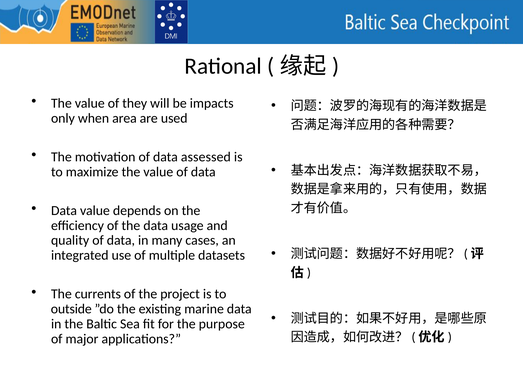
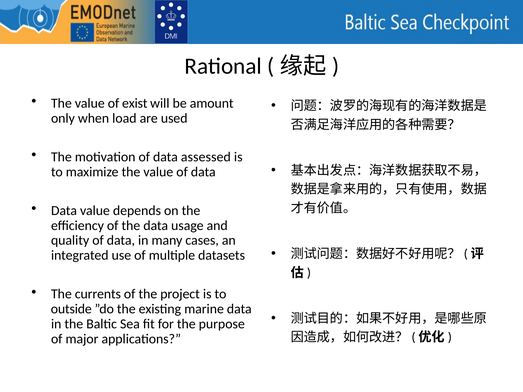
they: they -> exist (135, 103)
impacts: impacts -> amount (212, 103)
area: area -> load (124, 118)
